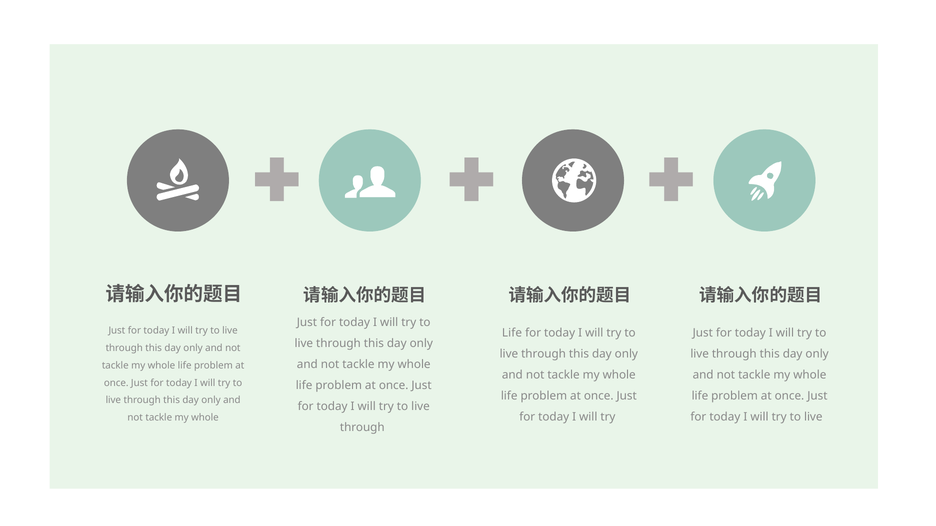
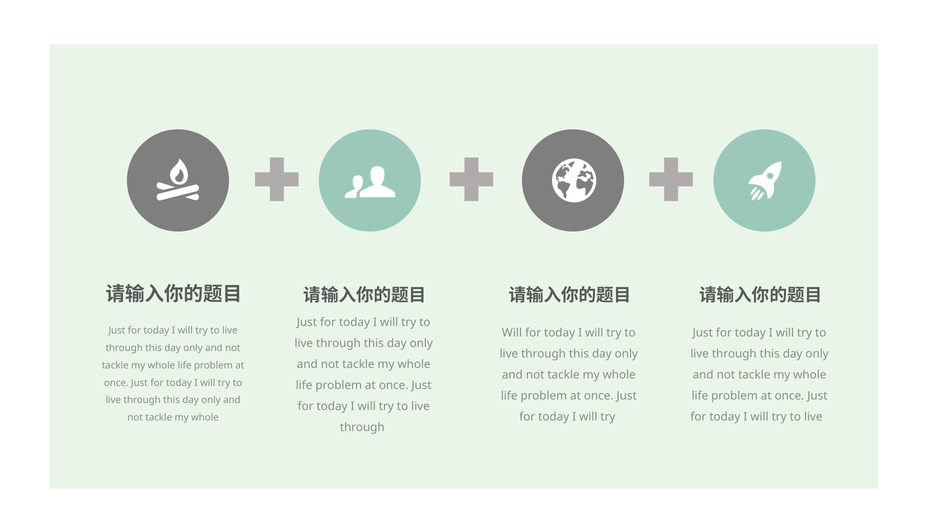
Life: Life -> Will (512, 333)
